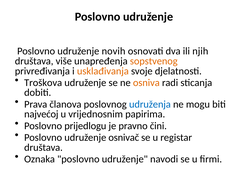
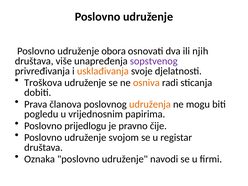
novih: novih -> obora (114, 51)
sopstvenog colour: orange -> purple (154, 61)
udruženja colour: blue -> orange (150, 104)
najvećoj: najvećoj -> pogledu (41, 114)
čini: čini -> čije (158, 126)
osnivač: osnivač -> svojom (124, 138)
